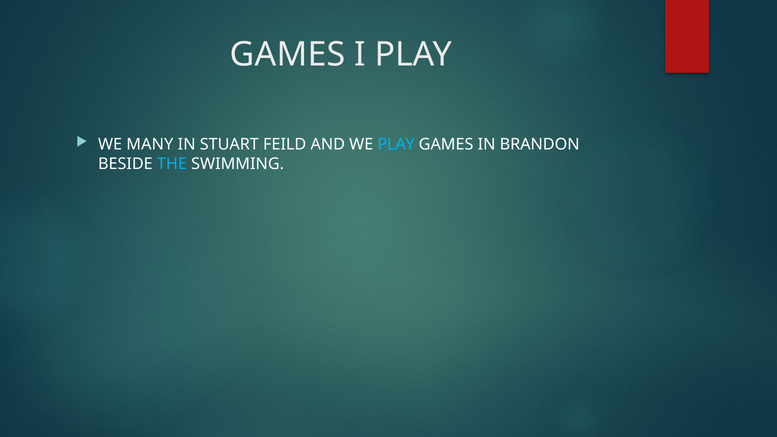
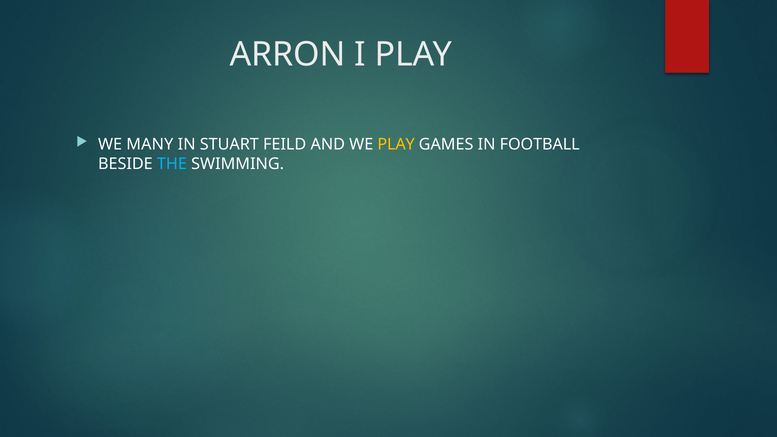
GAMES: GAMES -> ARRON (288, 55)
PLAY colour: light blue -> yellow (396, 145)
BRANDON: BRANDON -> FOOTBALL (540, 145)
